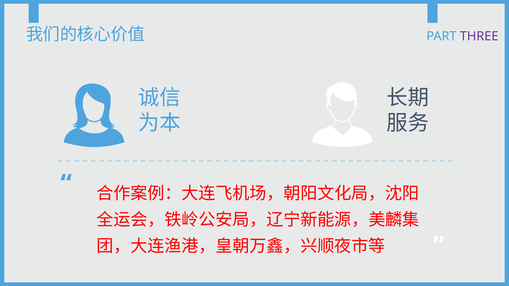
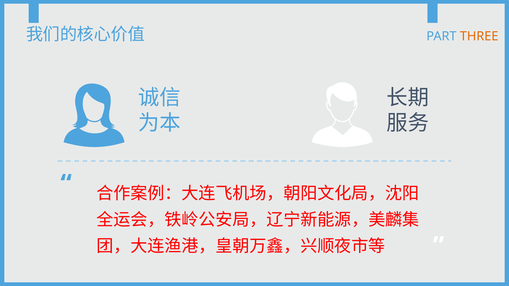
THREE colour: purple -> orange (479, 36)
